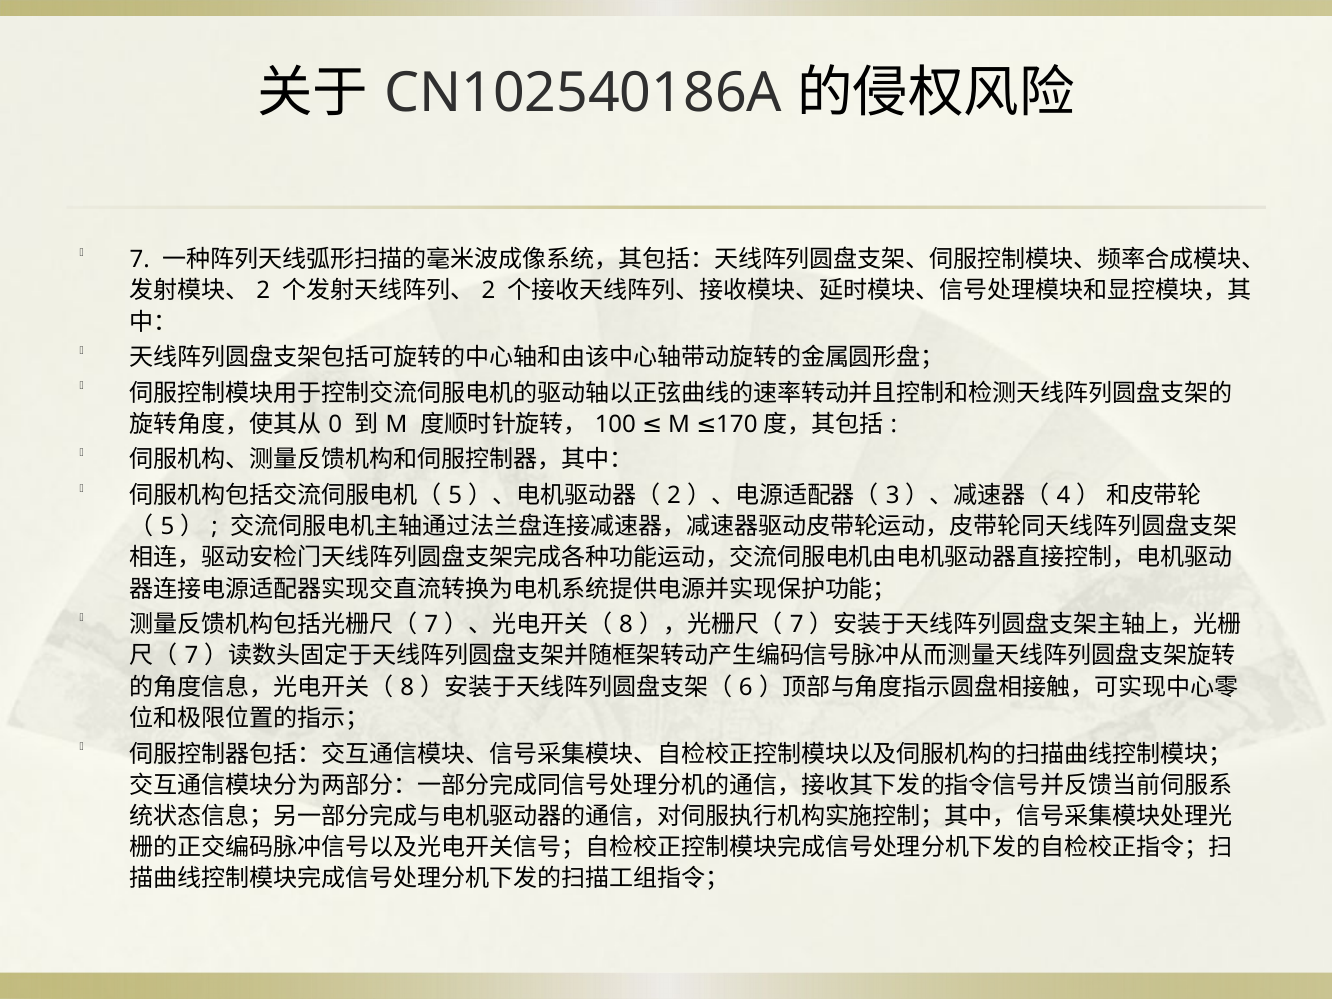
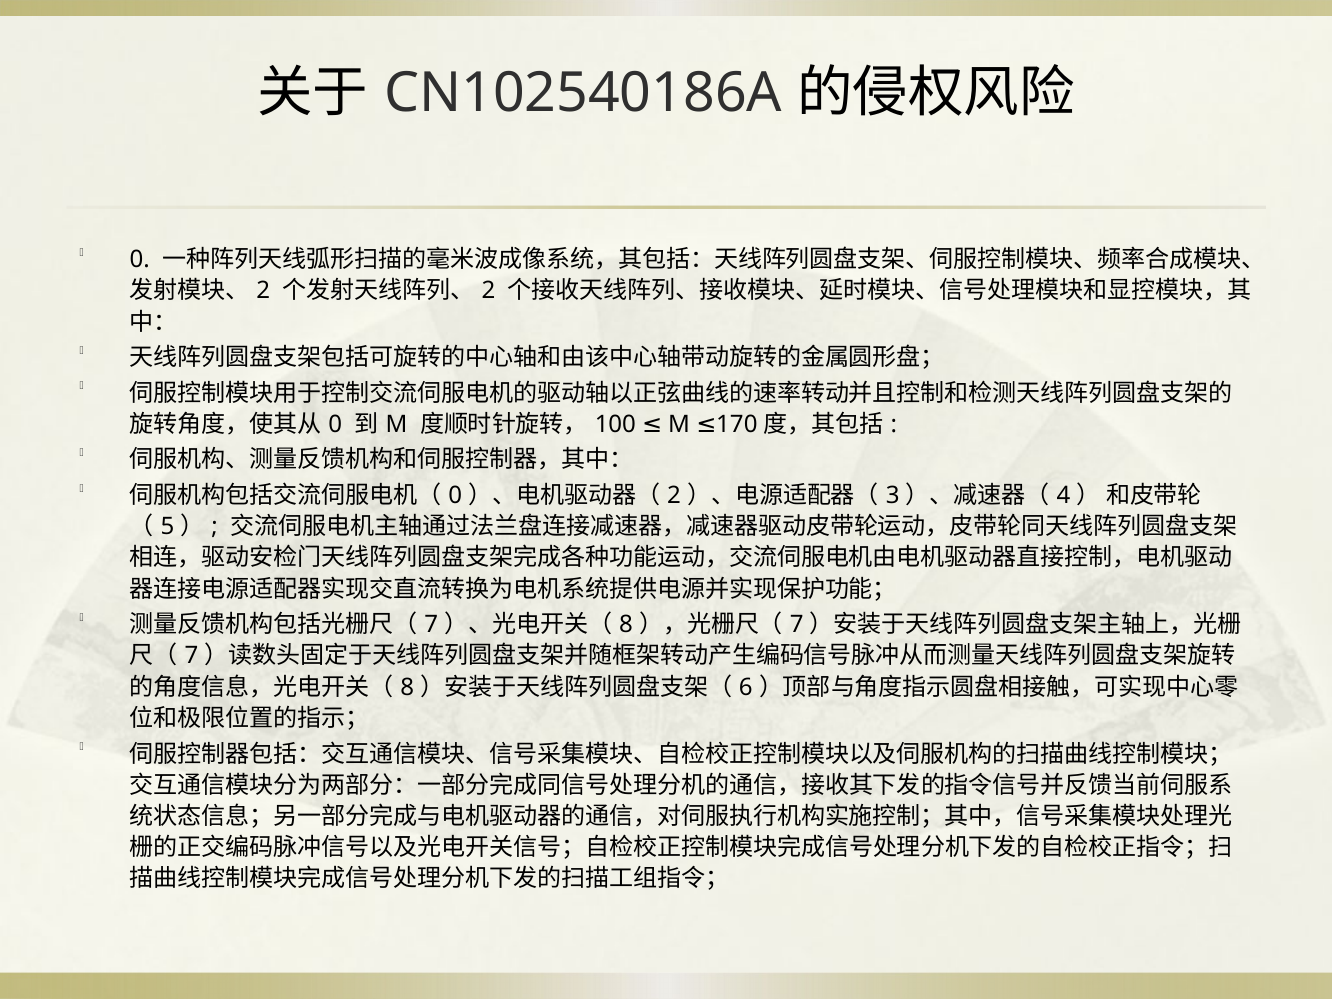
7: 7 -> 0 (140, 259)
5: 5 -> 0 (455, 495)
